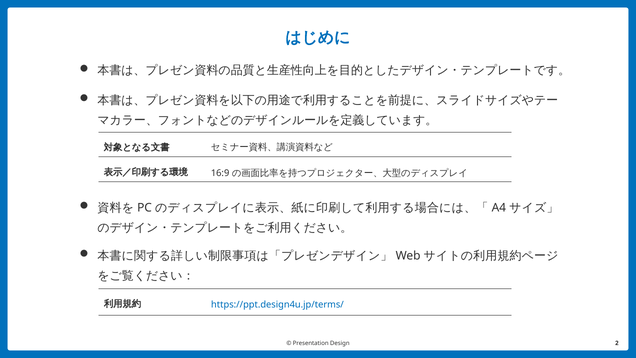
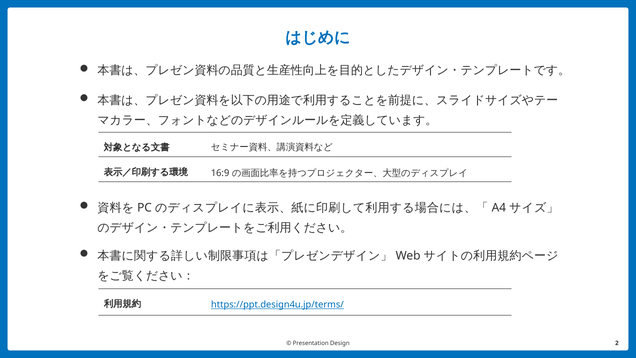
https://ppt.design4u.jp/terms/ underline: none -> present (277, 305)
